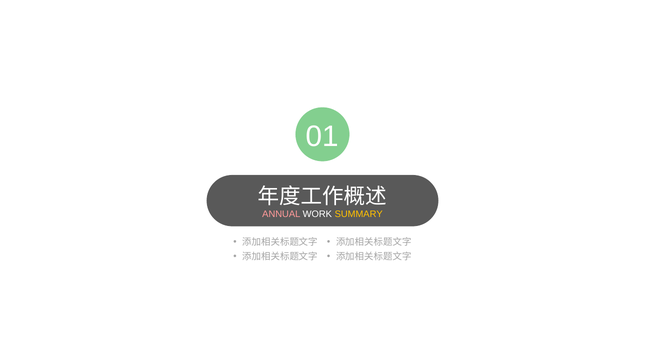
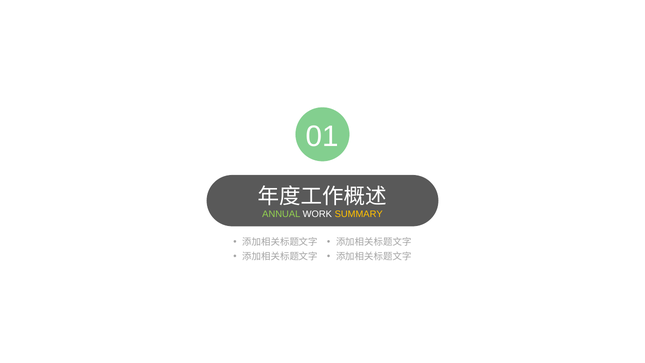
ANNUAL colour: pink -> light green (281, 214)
